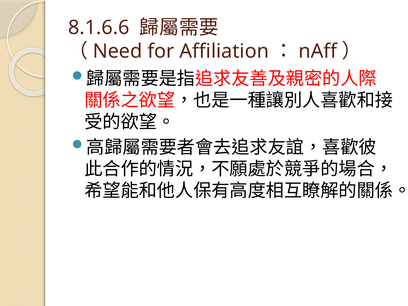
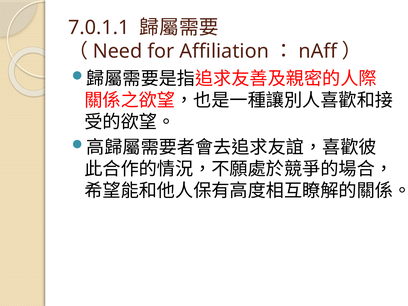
8.1.6.6: 8.1.6.6 -> 7.0.1.1 (99, 28)
